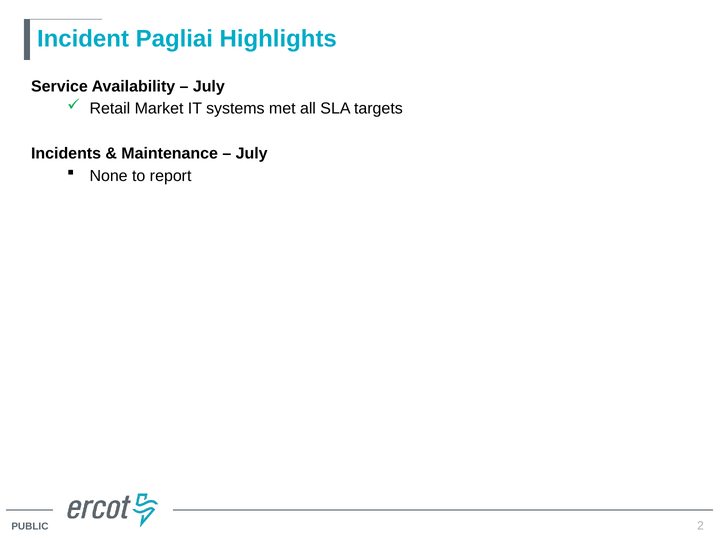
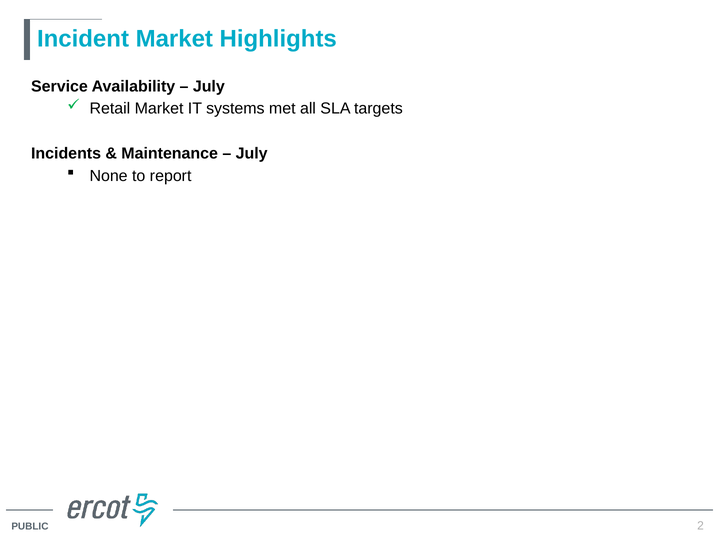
Incident Pagliai: Pagliai -> Market (174, 39)
